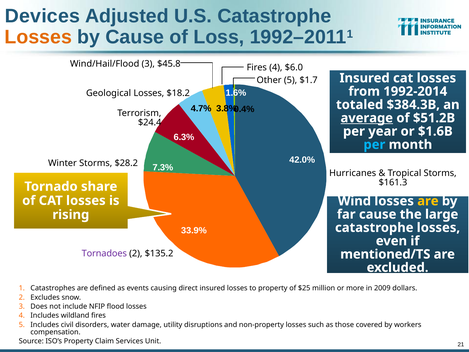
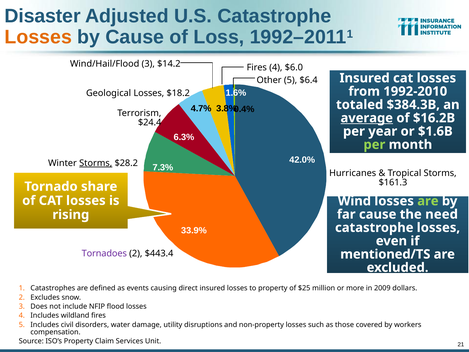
Devices: Devices -> Disaster (43, 16)
$45.8: $45.8 -> $14.2 (169, 64)
$1.7: $1.7 -> $6.4 (309, 80)
1992-2014: 1992-2014 -> 1992-2010 (415, 91)
$51.2B: $51.2B -> $16.2B (434, 118)
per colour: light blue -> light green (374, 145)
Storms underline: none -> present (96, 163)
are colour: yellow -> light green (428, 201)
large: large -> need (442, 214)
$135.2: $135.2 -> $443.4 (159, 253)
